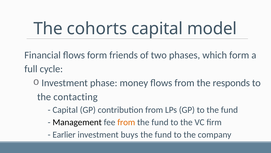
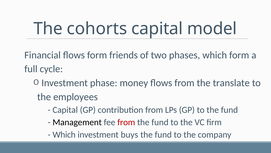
responds: responds -> translate (231, 83)
contacting: contacting -> employees (76, 97)
from colour: orange -> red (126, 122)
Earlier: Earlier -> Which (64, 134)
